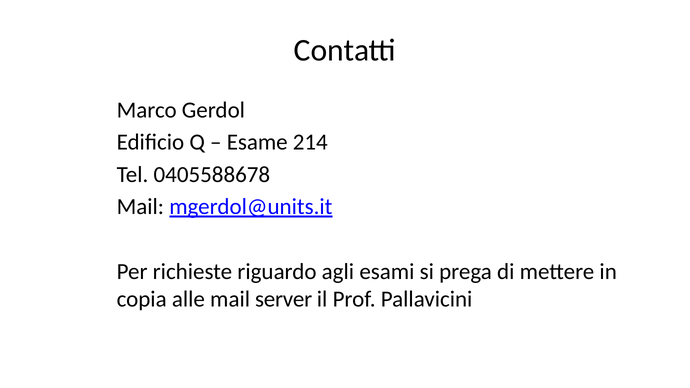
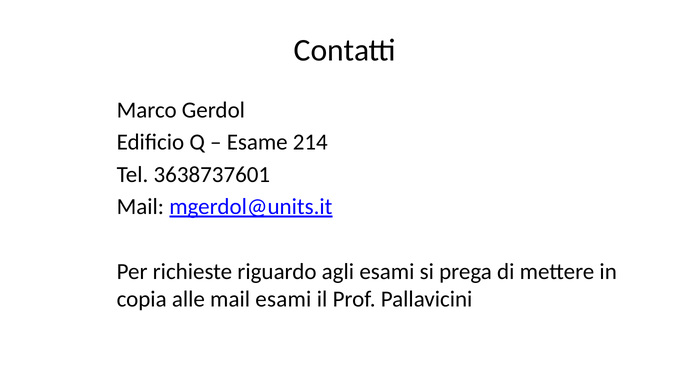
0405588678: 0405588678 -> 3638737601 (212, 175)
mail server: server -> esami (283, 299)
